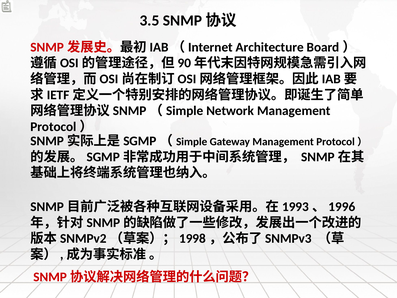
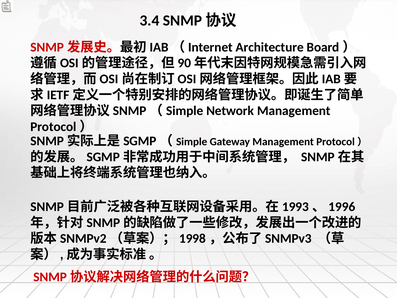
3.5: 3.5 -> 3.4 (150, 20)
